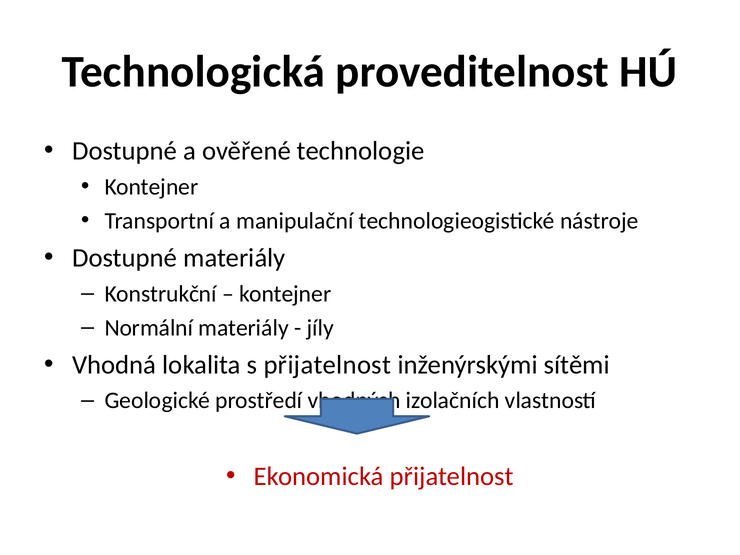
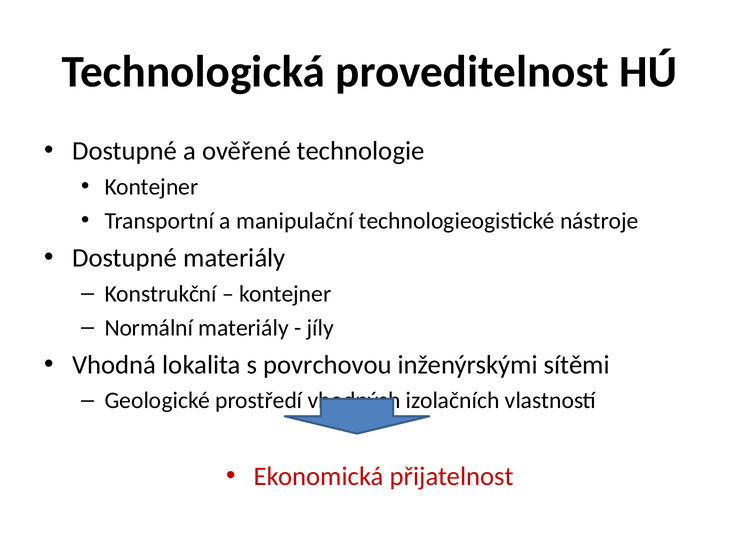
s přijatelnost: přijatelnost -> povrchovou (328, 365)
